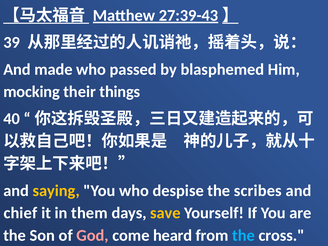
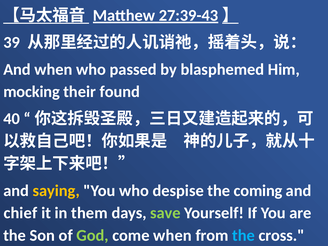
And made: made -> when (53, 69)
things: things -> found (120, 92)
scribes: scribes -> coming (258, 191)
save colour: yellow -> light green (165, 213)
God colour: pink -> light green (93, 235)
come heard: heard -> when (172, 235)
